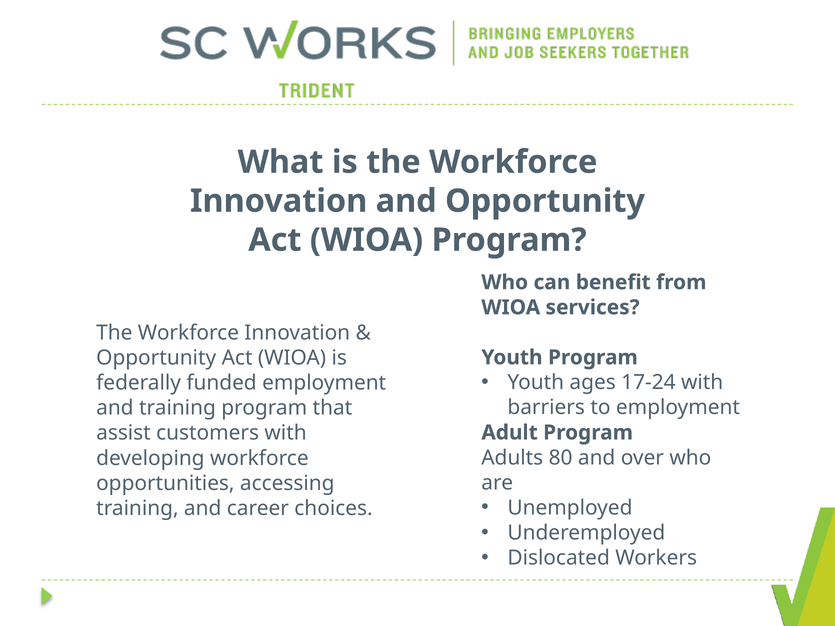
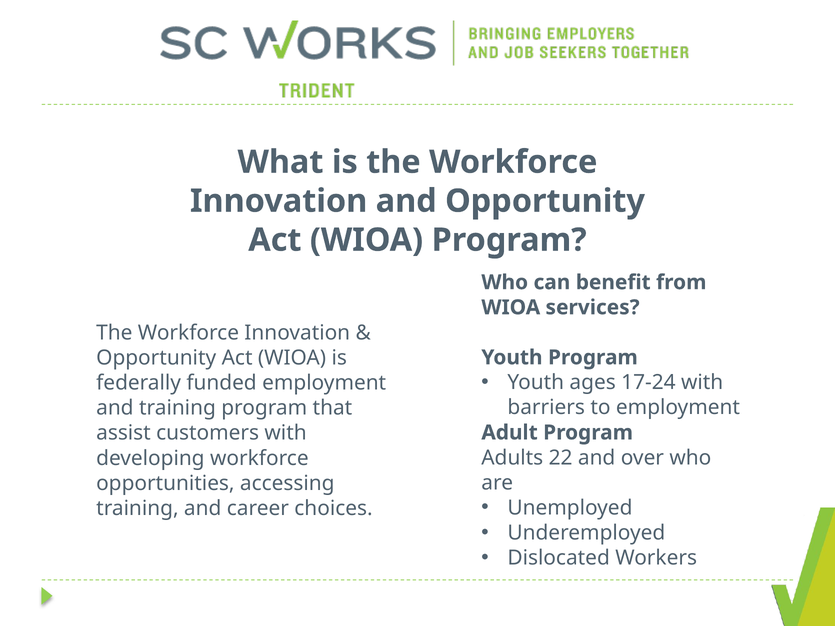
80: 80 -> 22 (561, 458)
